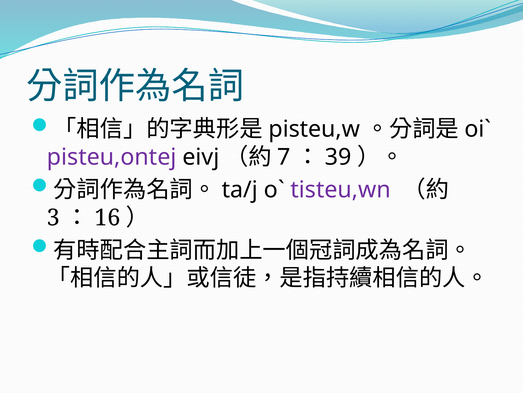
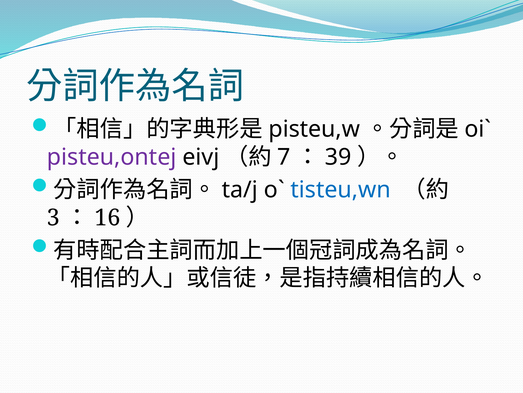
tisteu,wn colour: purple -> blue (341, 189)
